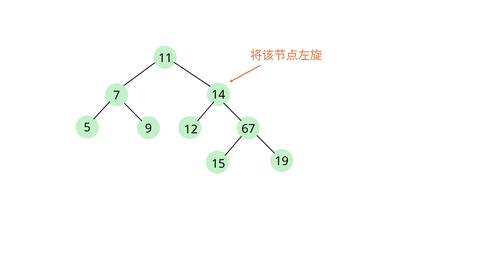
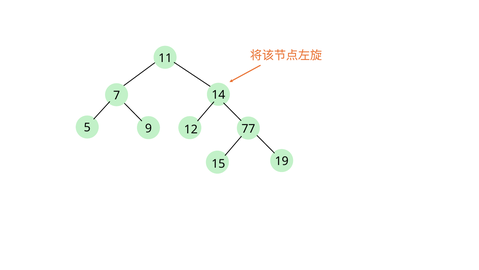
67: 67 -> 77 (248, 129)
